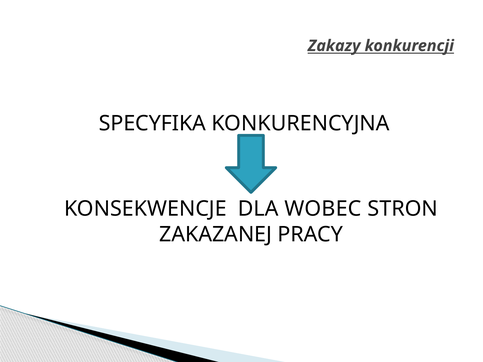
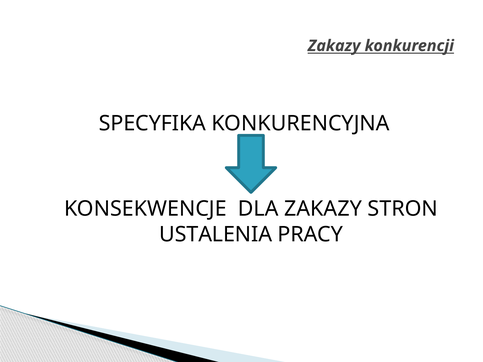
DLA WOBEC: WOBEC -> ZAKAZY (323, 209)
ZAKAZANEJ: ZAKAZANEJ -> USTALENIA (216, 235)
